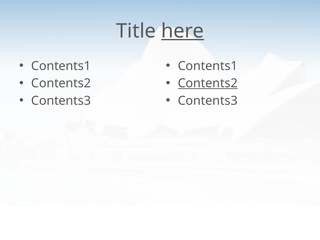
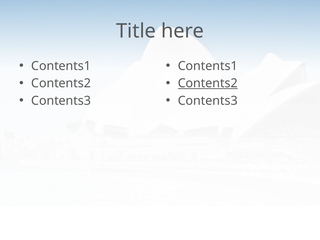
here underline: present -> none (183, 31)
